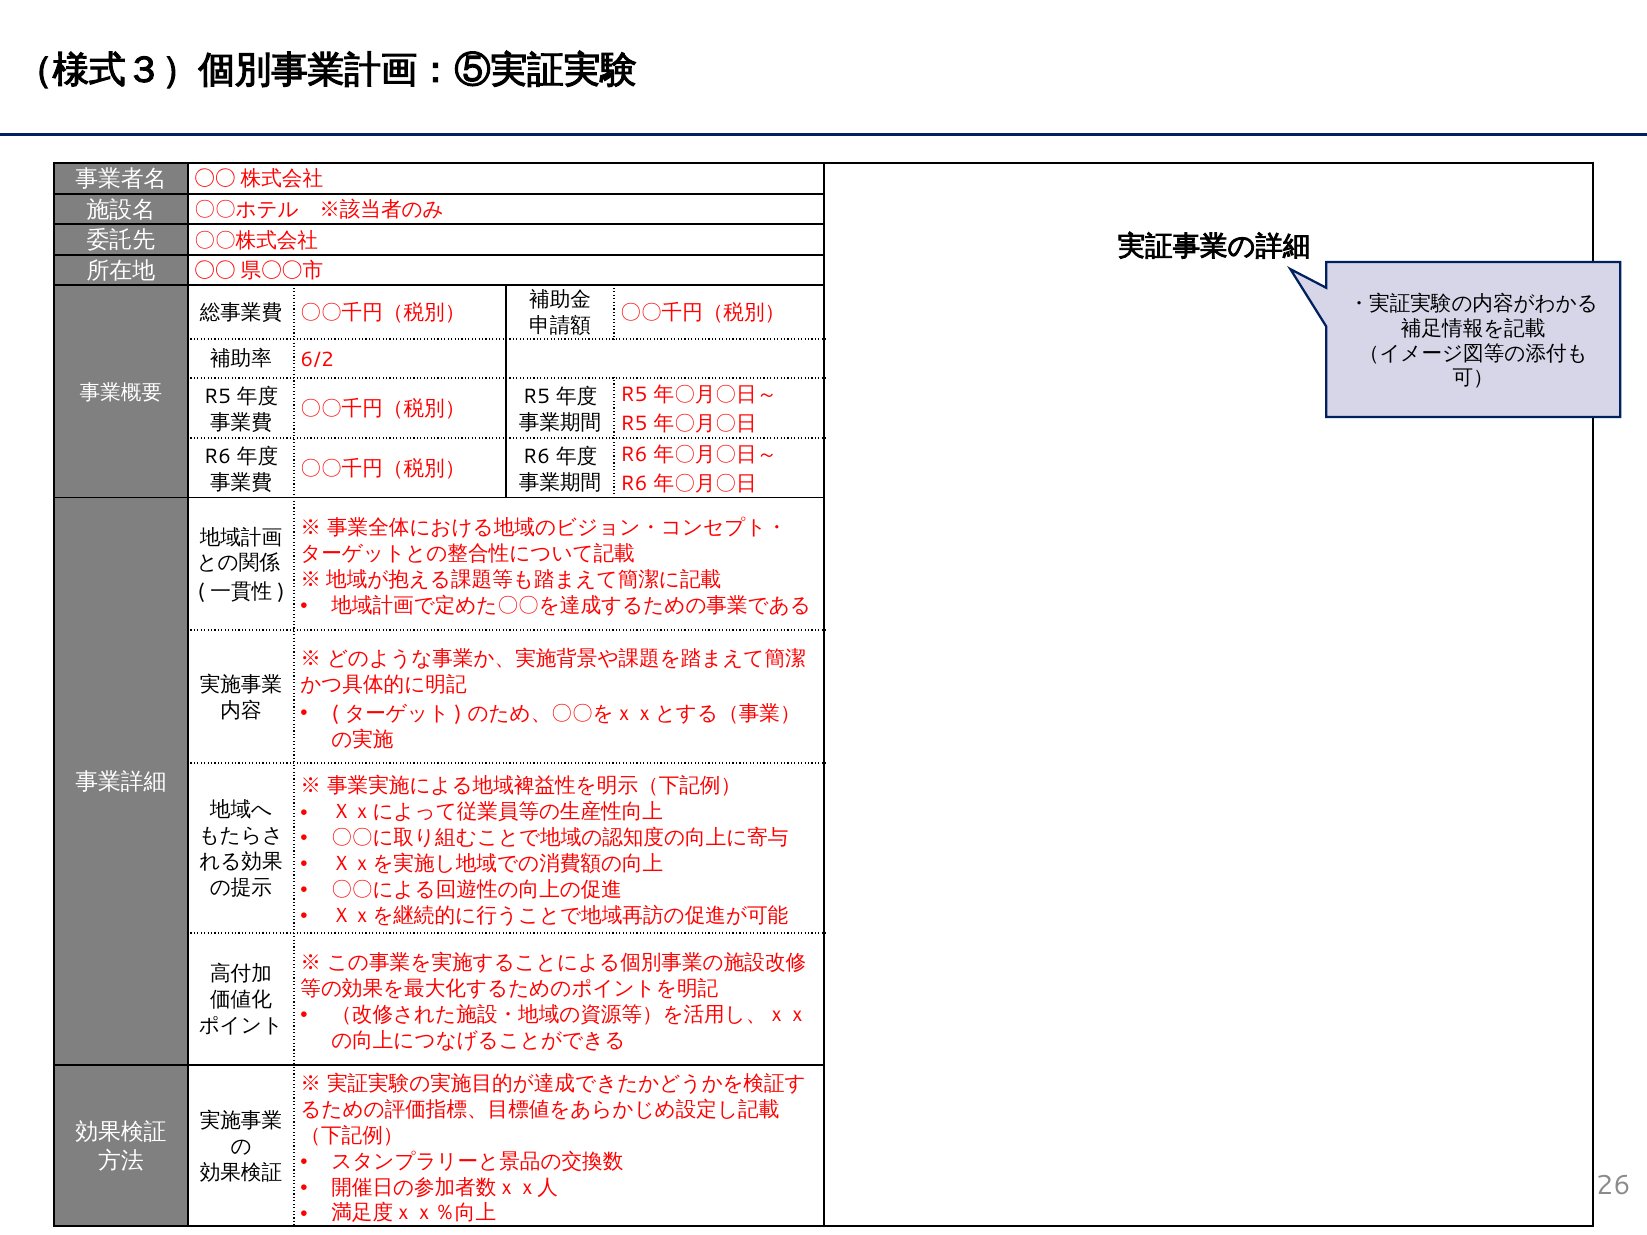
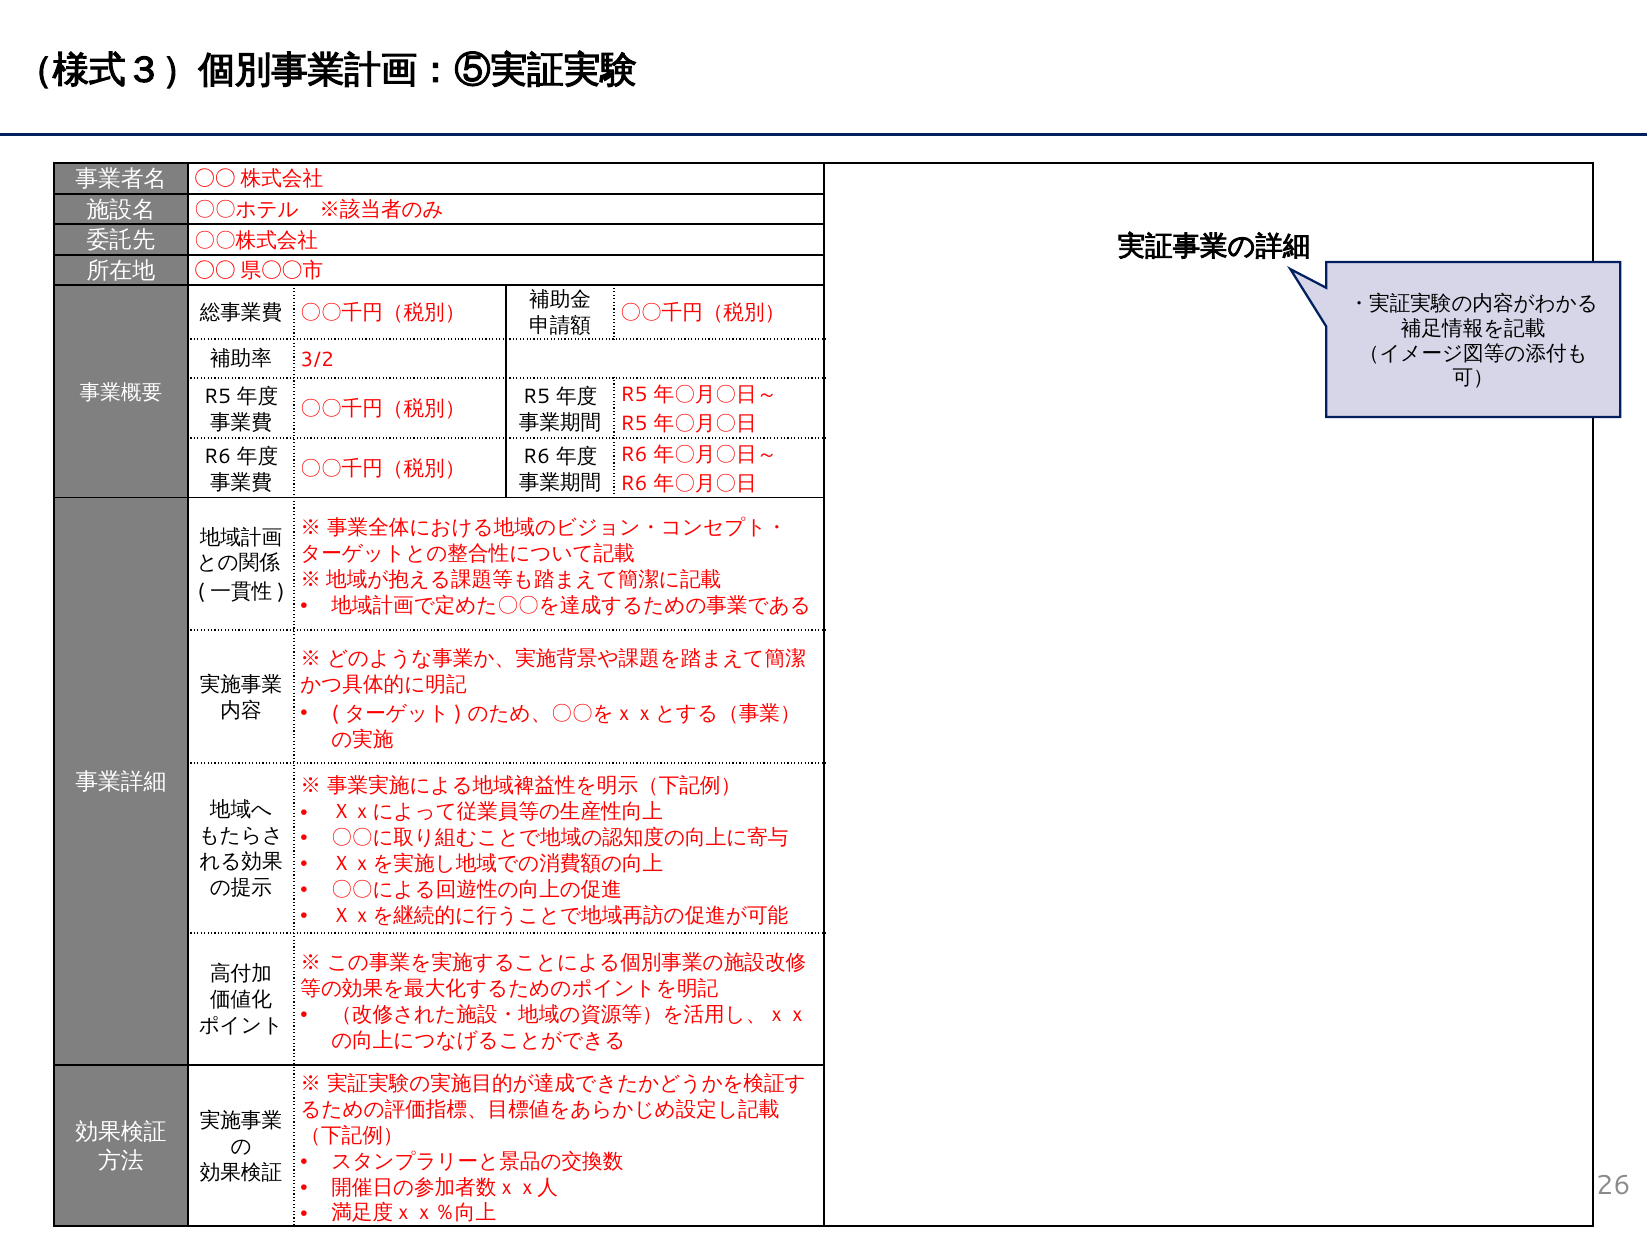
6/2: 6/2 -> 3/2 (317, 360)
